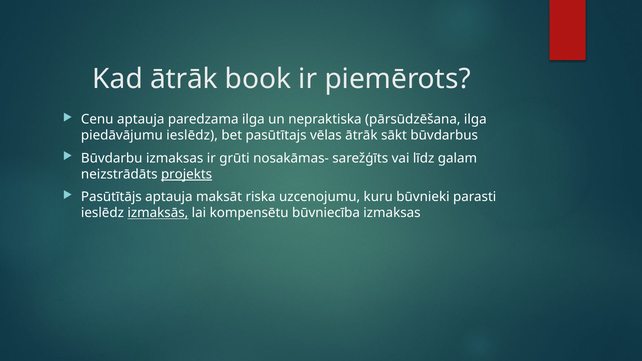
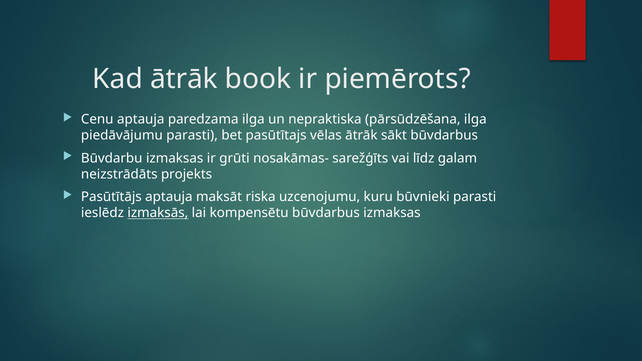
piedāvājumu ieslēdz: ieslēdz -> parasti (192, 136)
projekts underline: present -> none (187, 174)
kompensētu būvniecība: būvniecība -> būvdarbus (326, 213)
